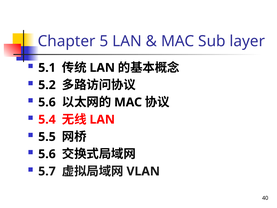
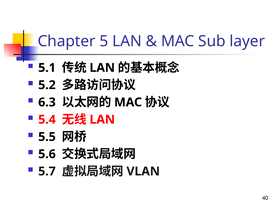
5.6: 5.6 -> 6.3 (47, 102)
